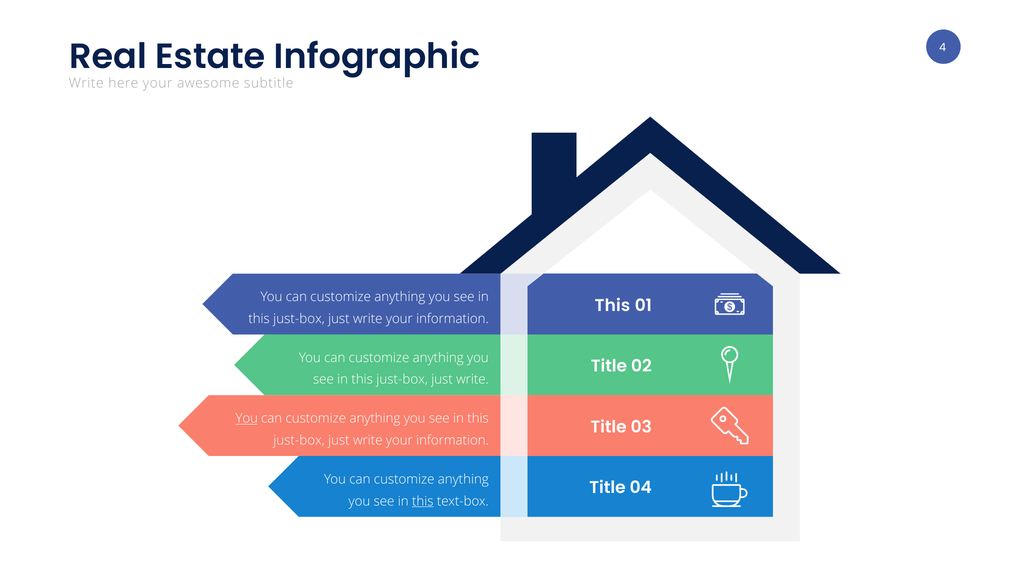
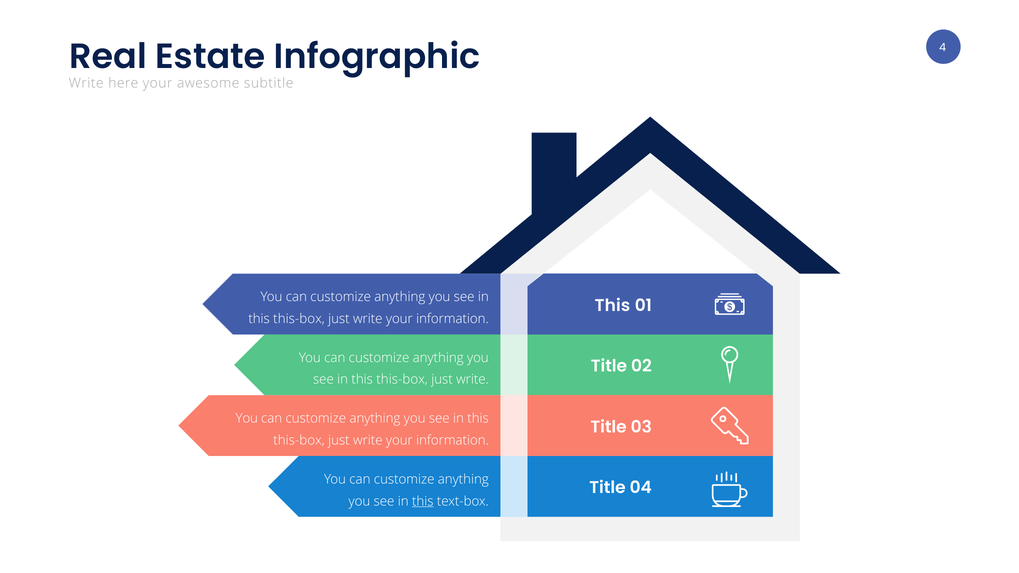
just-box: just-box -> this-box (299, 319)
just-box: just-box -> this-box (402, 380)
You underline: present -> none (247, 419)
just-box: just-box -> this-box (299, 441)
